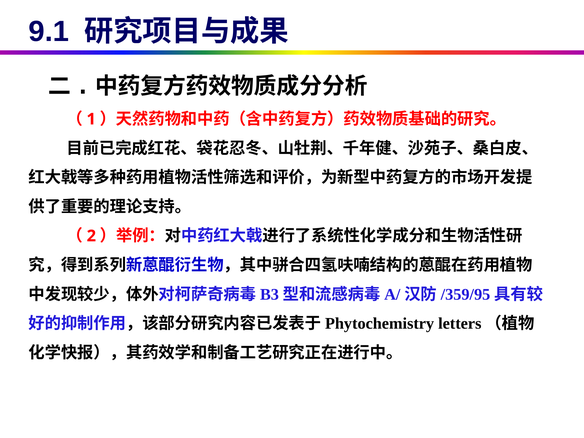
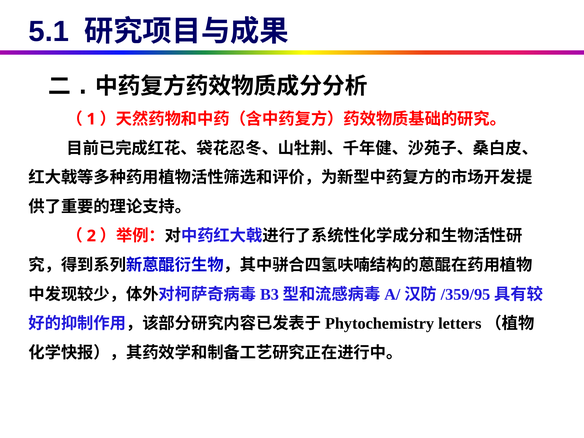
9.1: 9.1 -> 5.1 (49, 32)
